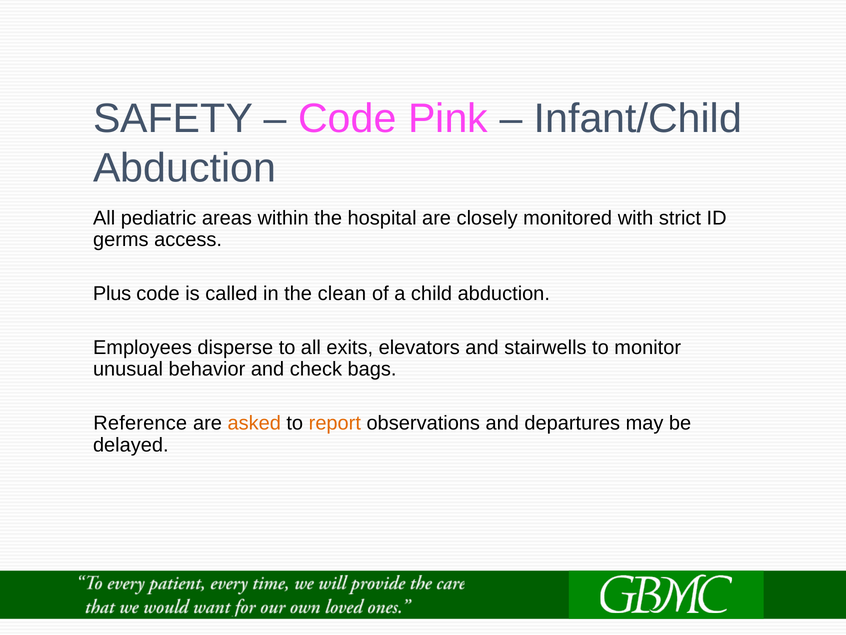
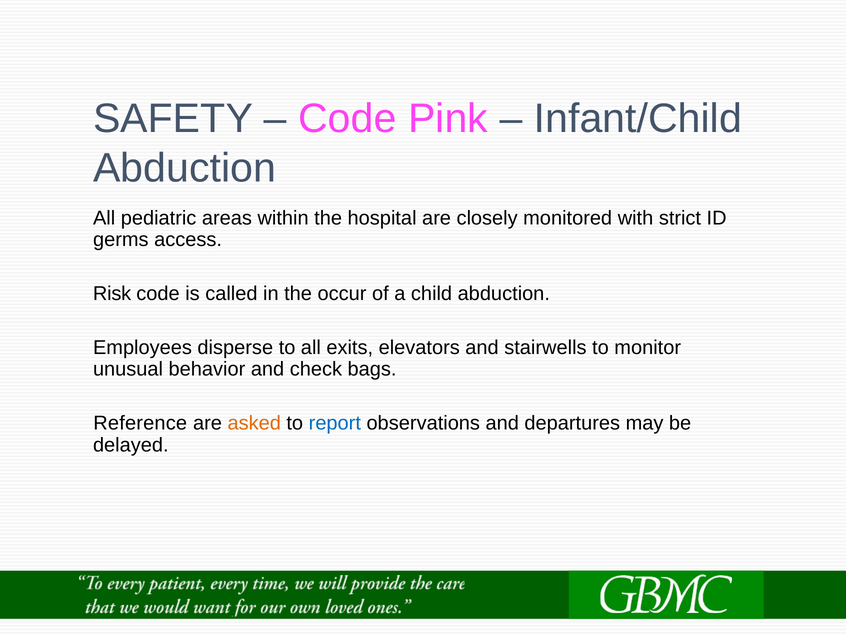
Plus: Plus -> Risk (112, 294)
clean: clean -> occur (342, 294)
report colour: orange -> blue (335, 423)
